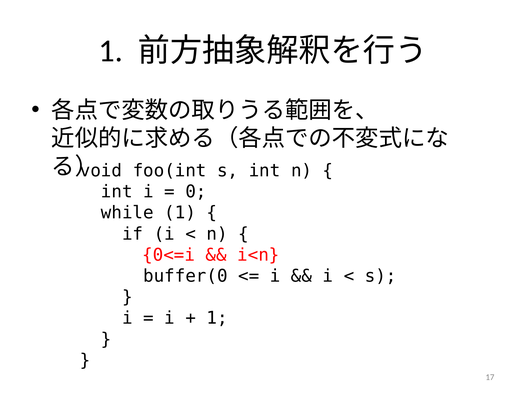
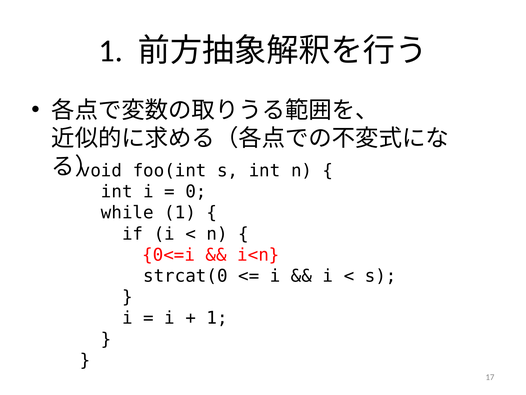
buffer(0: buffer(0 -> strcat(0 (185, 276)
